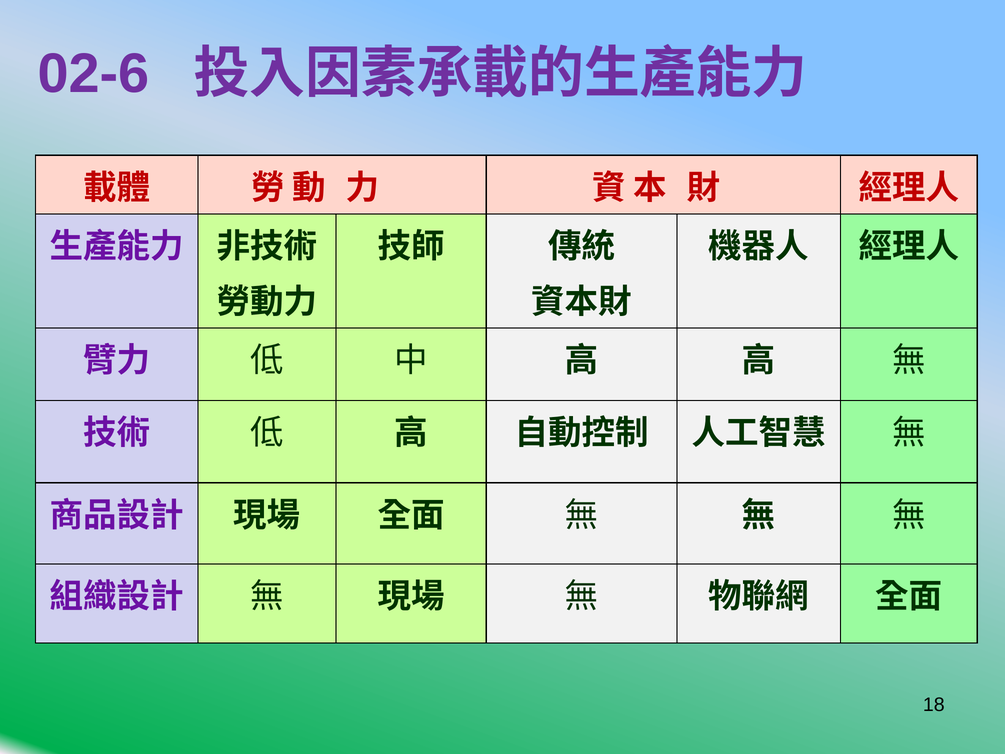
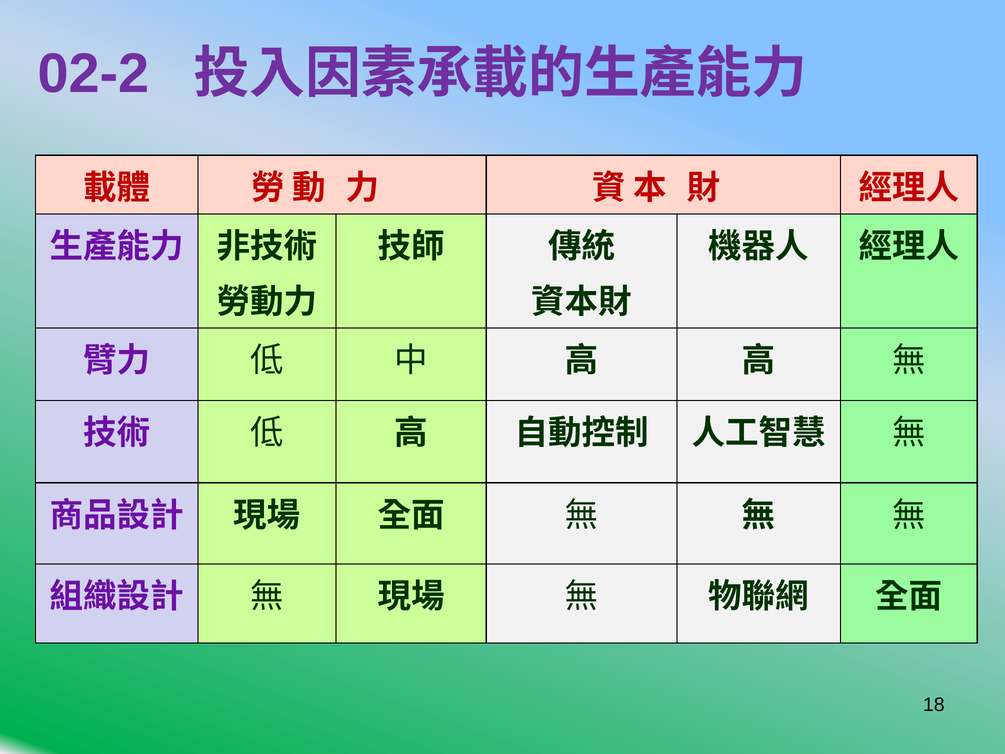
02-6: 02-6 -> 02-2 (94, 74)
